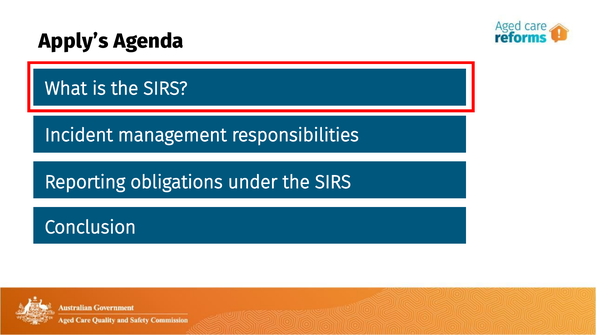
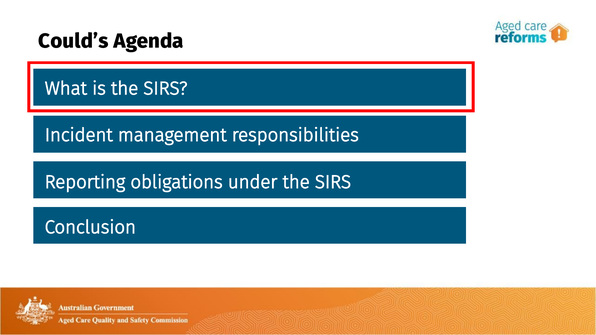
Apply’s: Apply’s -> Could’s (73, 41)
